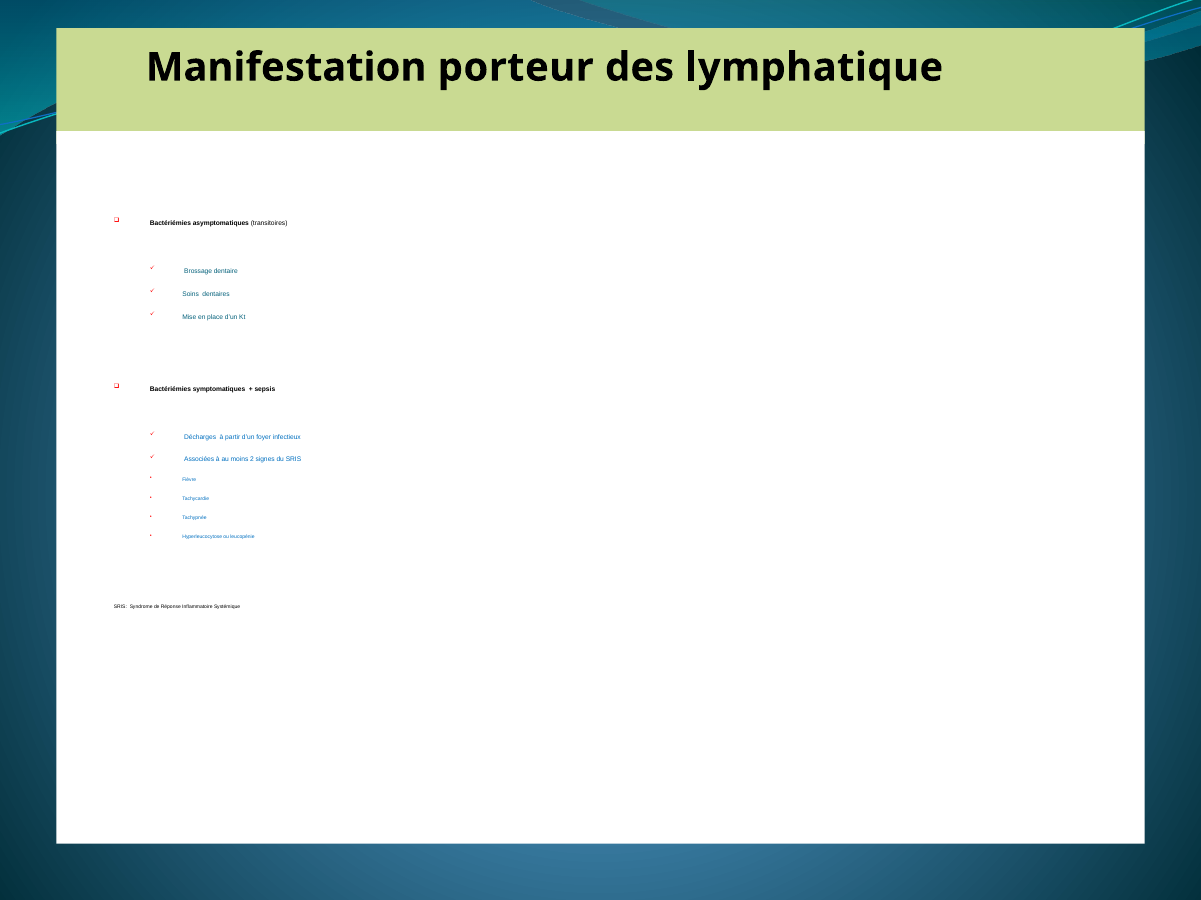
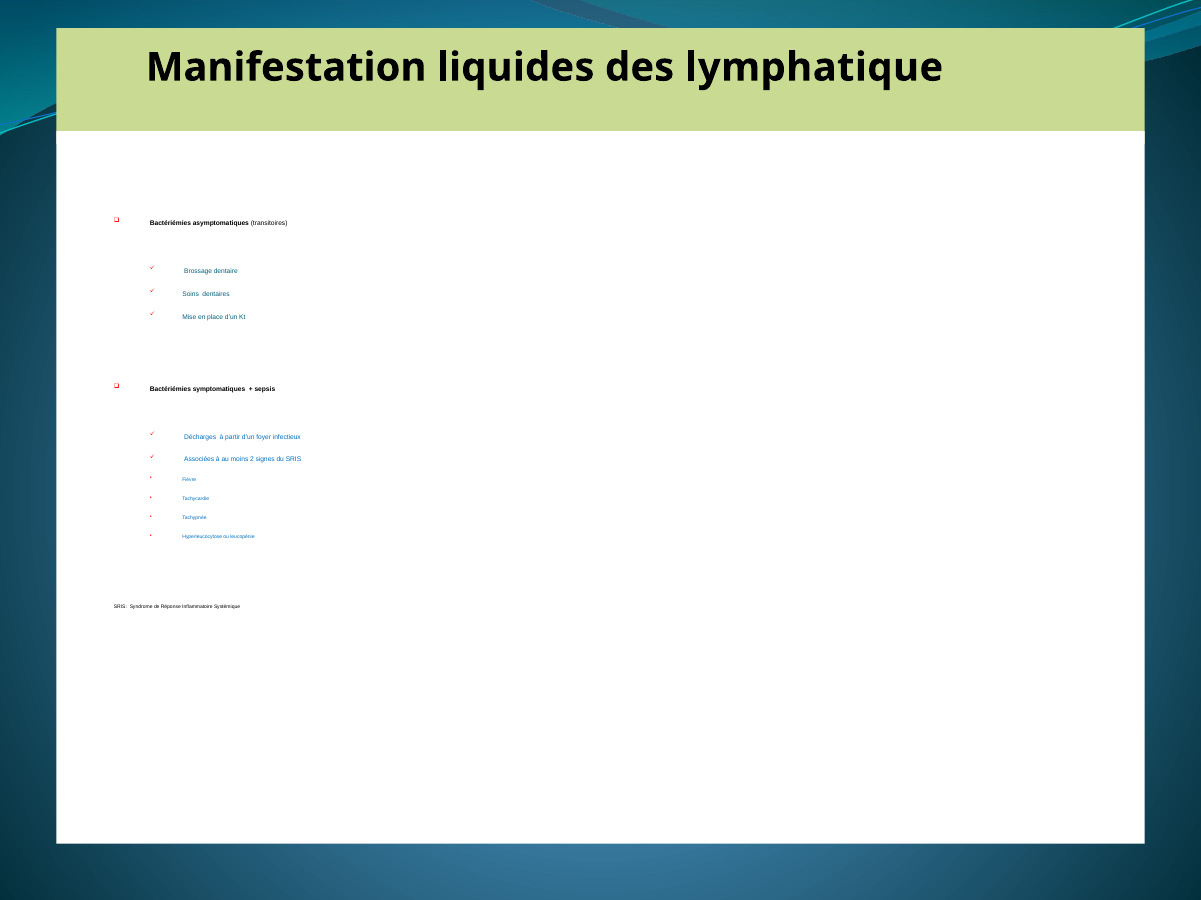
porteur: porteur -> liquides (516, 67)
